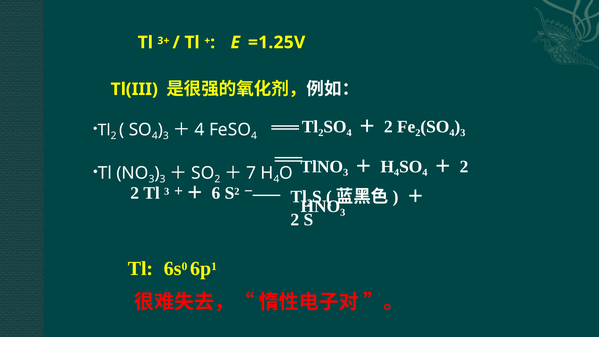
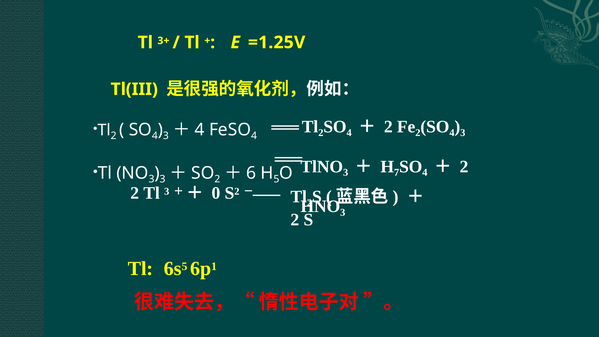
4: 4 -> 7 (397, 173)
7: 7 -> 6 (251, 173)
4: 4 -> 5 (276, 179)
6: 6 -> 0 (216, 193)
0: 0 -> 5 (184, 266)
